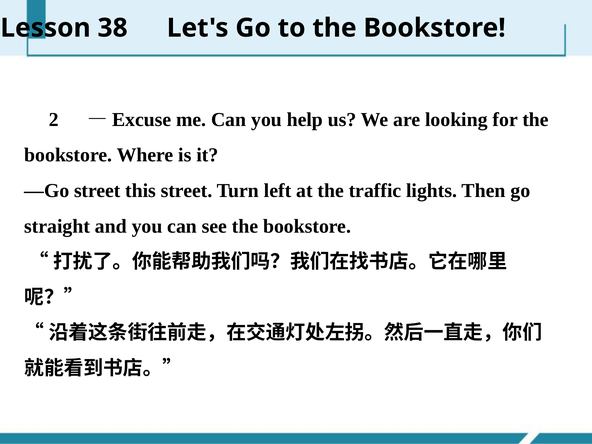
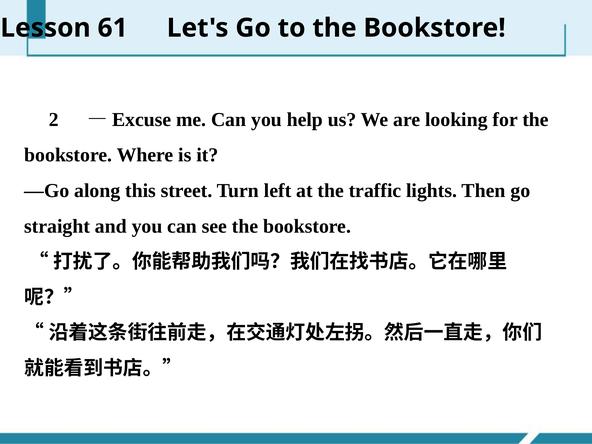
38: 38 -> 61 (113, 28)
—Go street: street -> along (97, 191)
